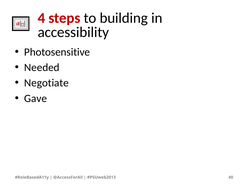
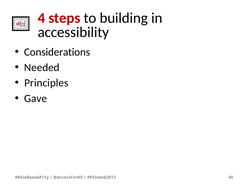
Photosensitive: Photosensitive -> Considerations (57, 52)
Negotiate: Negotiate -> Principles (46, 83)
